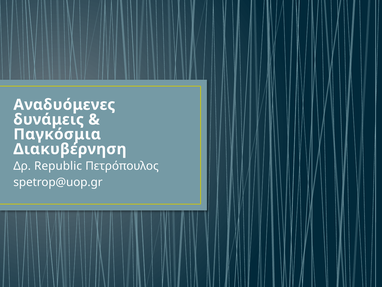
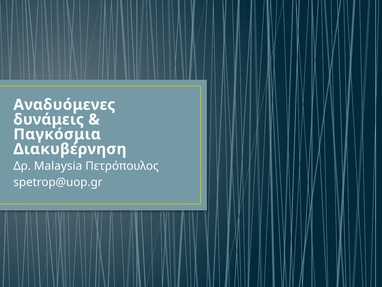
Republic: Republic -> Malaysia (58, 166)
